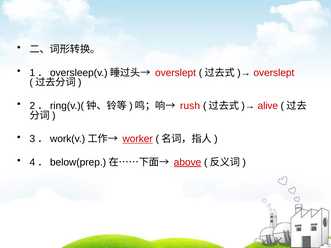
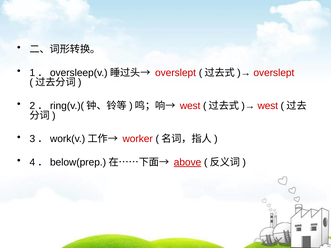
rush: rush -> west (190, 106)
alive: alive -> west (268, 106)
worker underline: present -> none (138, 139)
